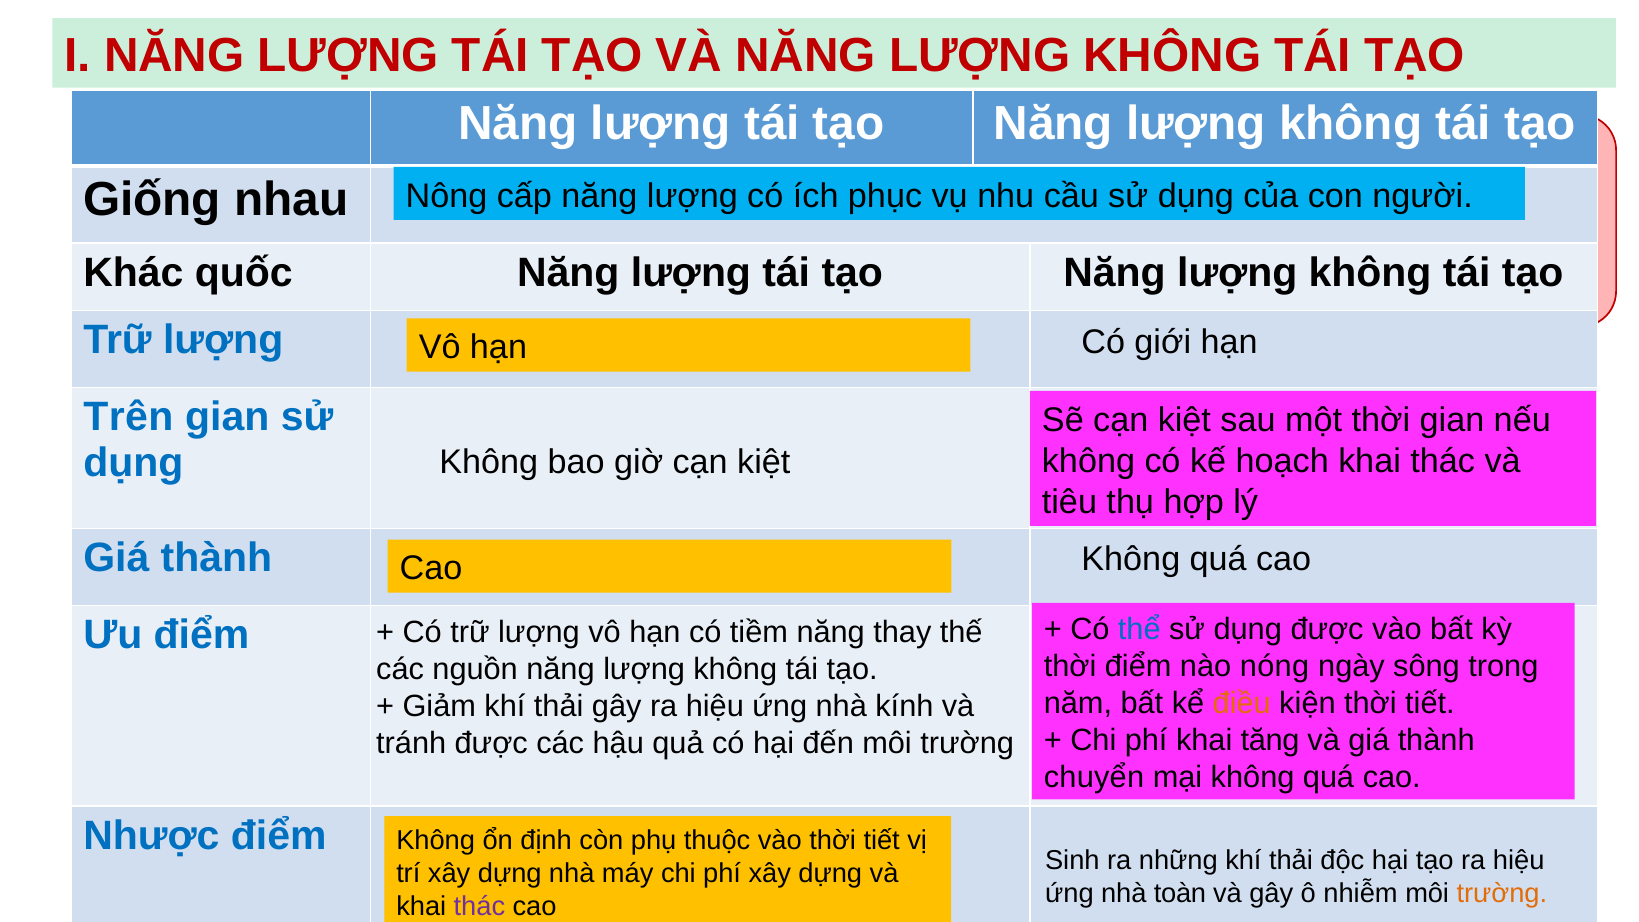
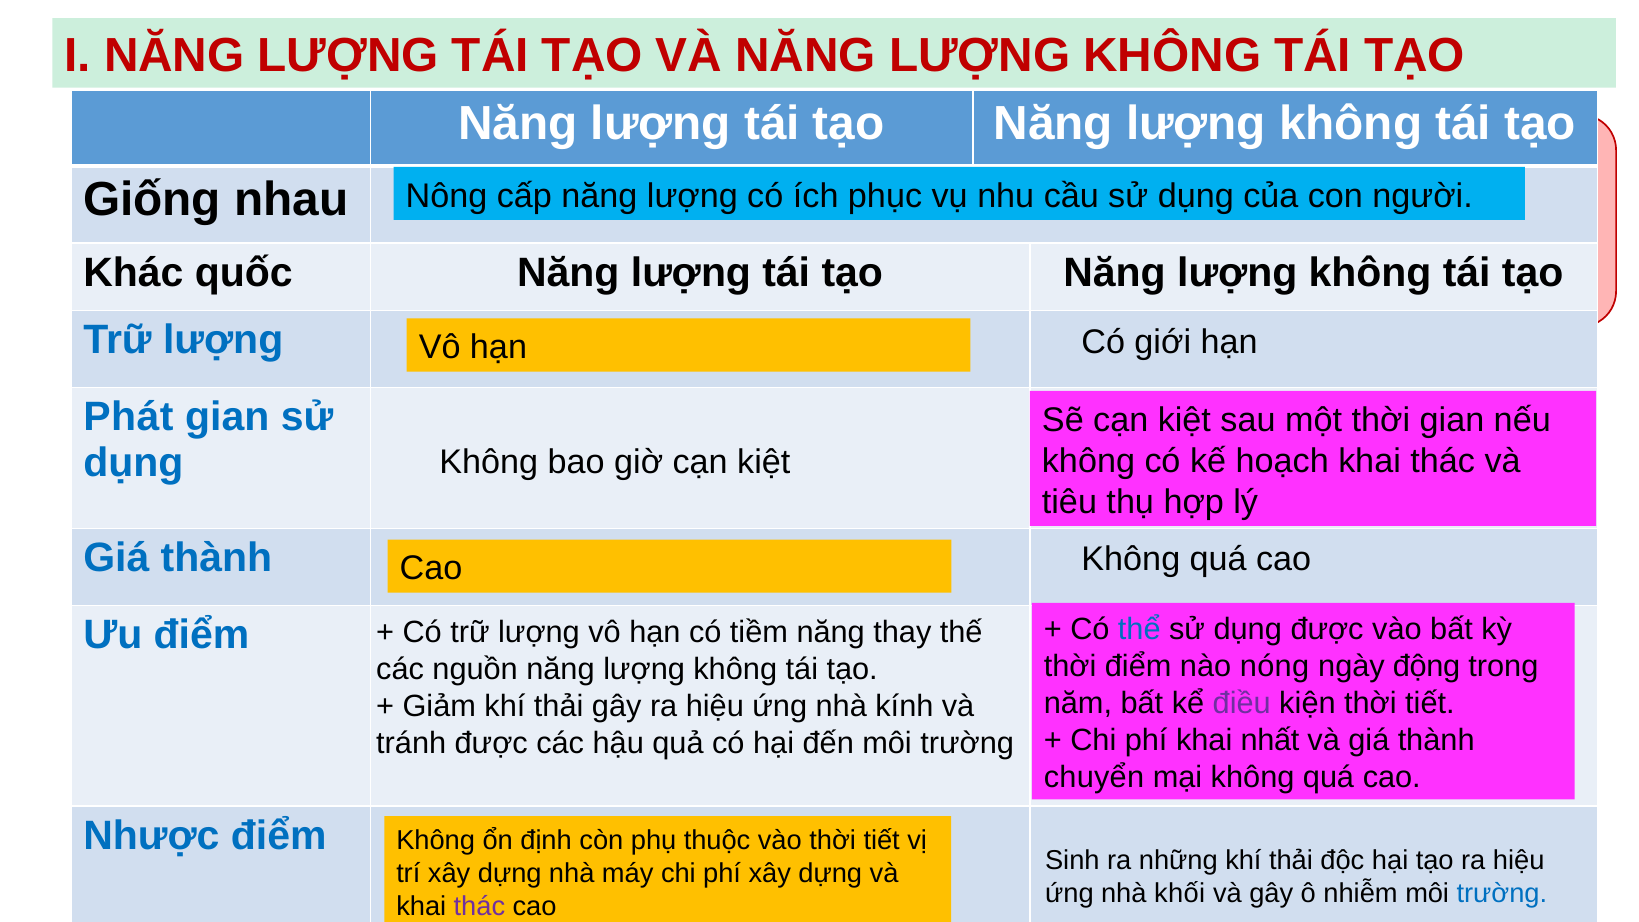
Trên: Trên -> Phát (128, 417)
sông: sông -> động (1427, 666)
điều colour: orange -> purple (1242, 703)
tăng: tăng -> nhất (1270, 740)
toàn: toàn -> khối (1180, 894)
trường colour: orange -> blue (1502, 894)
